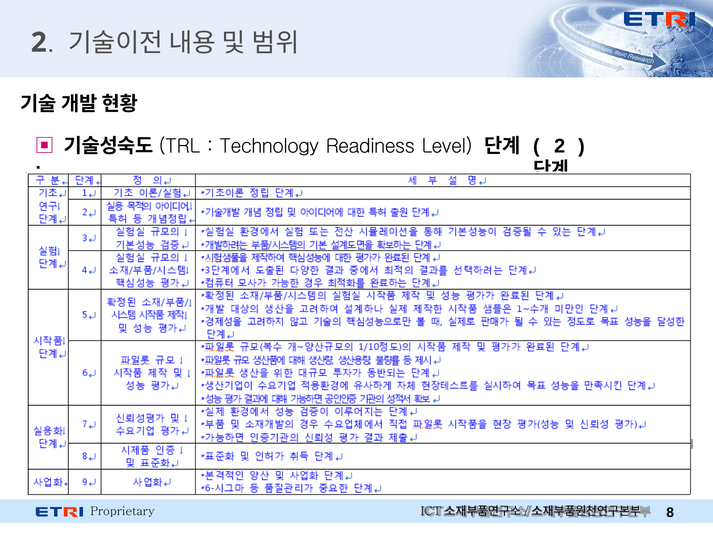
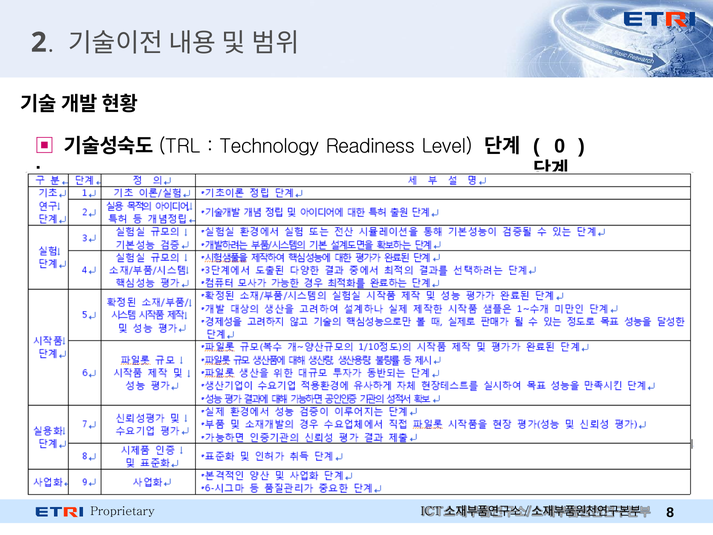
2: 2 -> 0 (560, 146)
